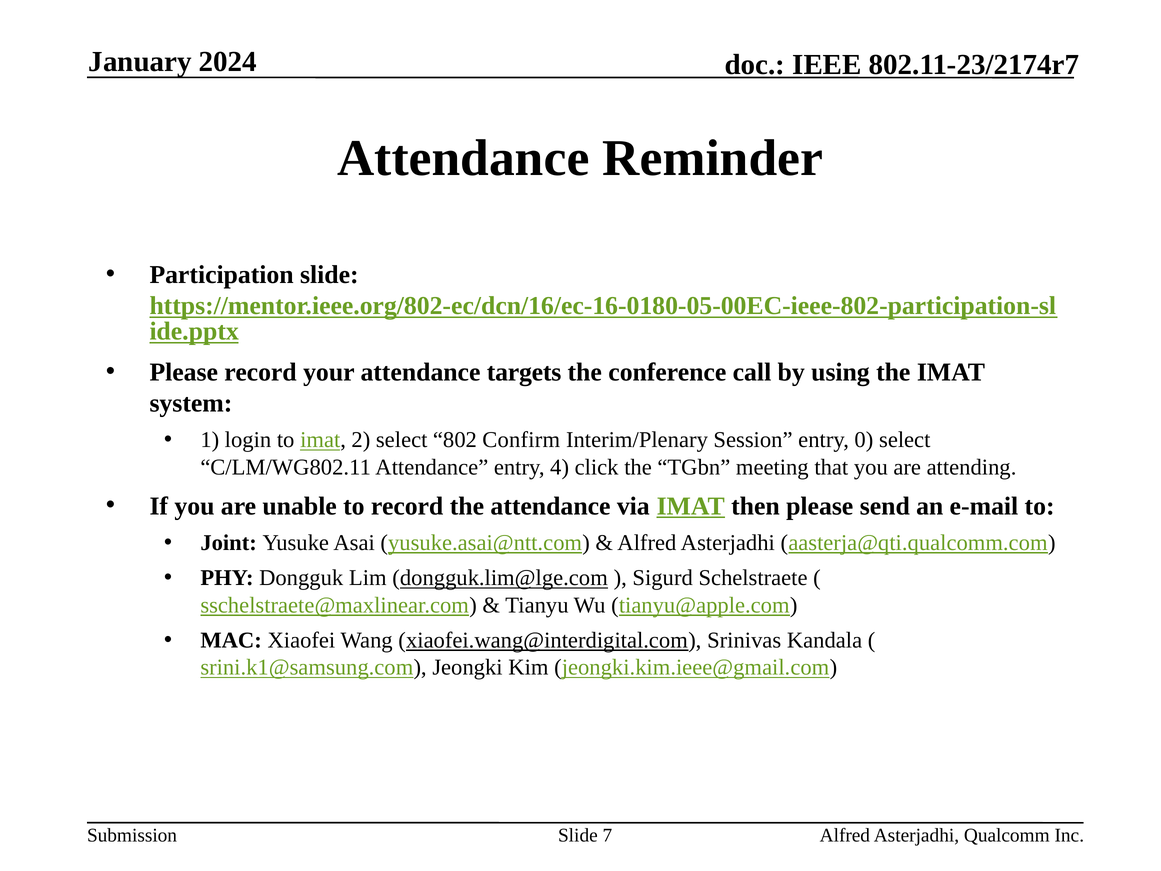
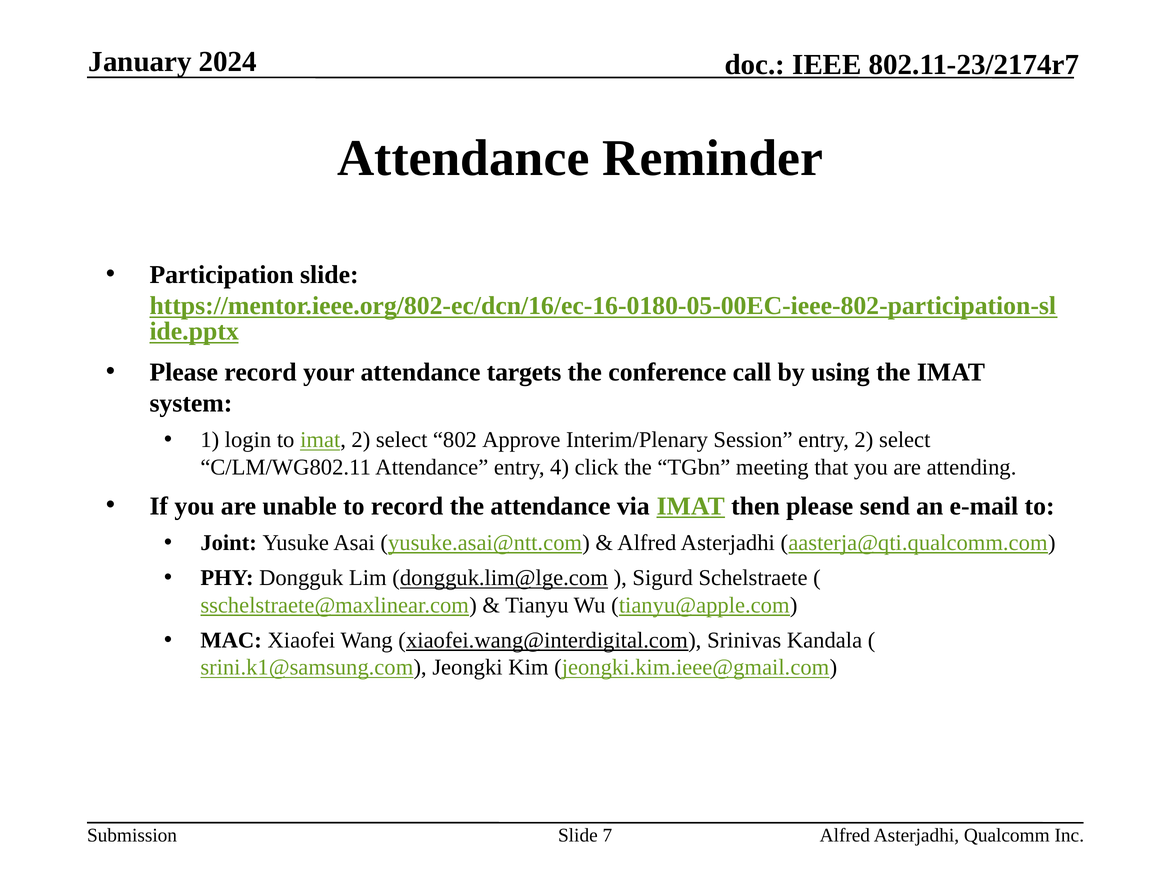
Confirm: Confirm -> Approve (521, 440)
entry 0: 0 -> 2 (864, 440)
